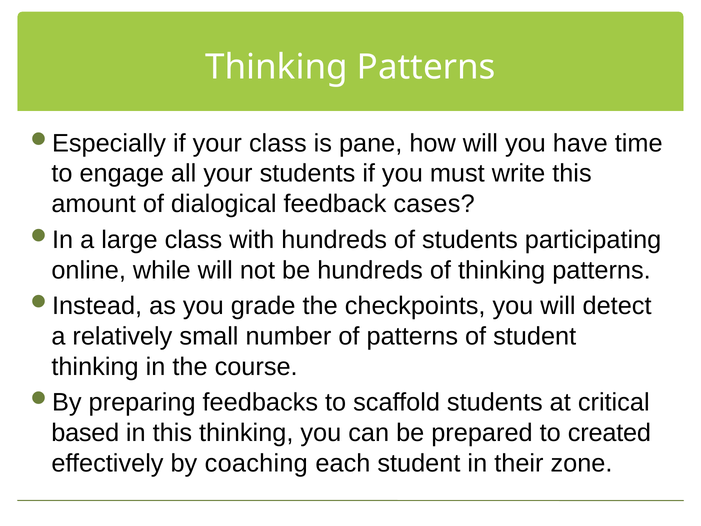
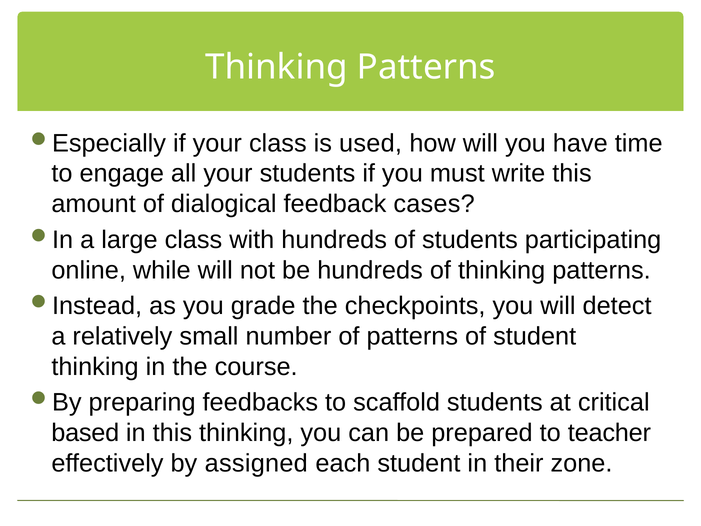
pane: pane -> used (371, 143)
created: created -> teacher (609, 433)
coaching: coaching -> assigned (256, 463)
